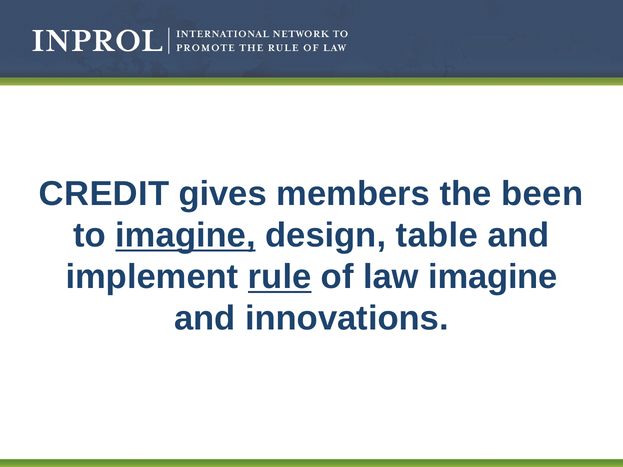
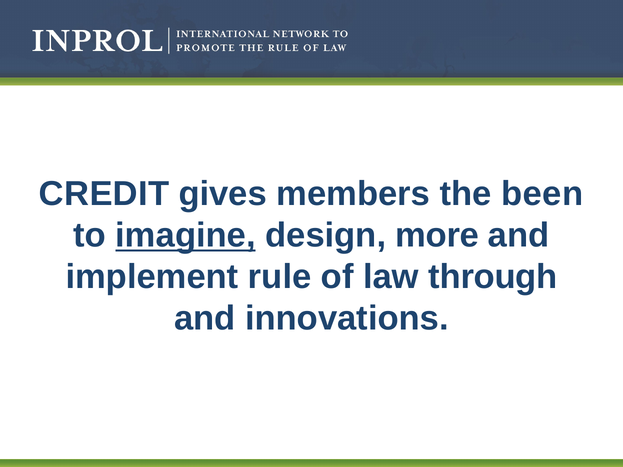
table: table -> more (437, 236)
rule underline: present -> none (280, 277)
law imagine: imagine -> through (493, 277)
